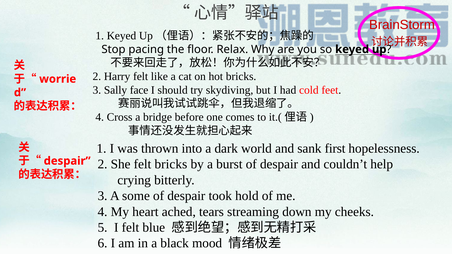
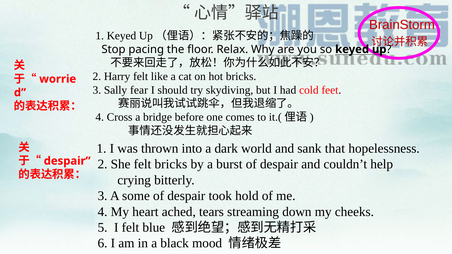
face: face -> fear (139, 90)
first: first -> that (335, 149)
